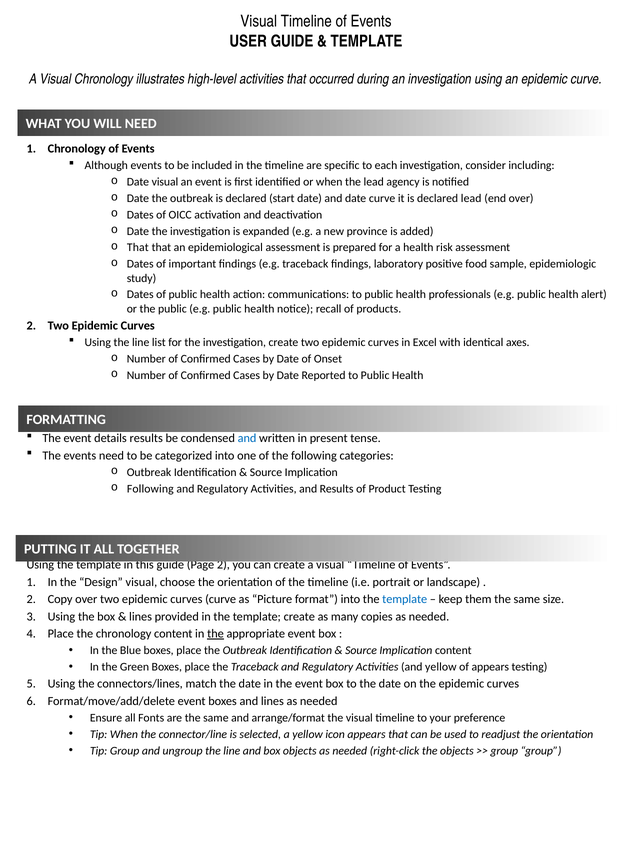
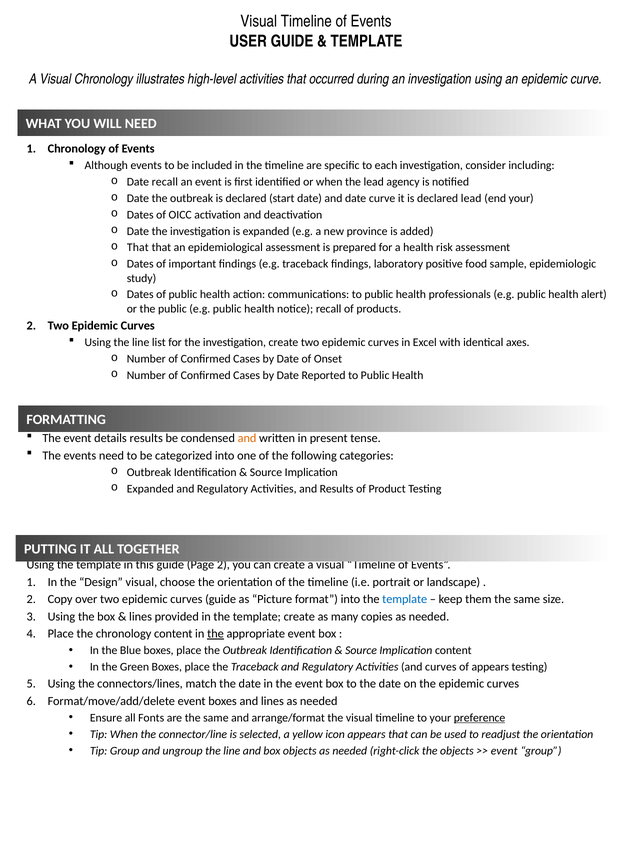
Date visual: visual -> recall (165, 182)
end over: over -> your (521, 198)
and colour: blue -> orange (247, 438)
Following: Following -> Expanded (150, 489)
curves curve: curve -> guide (221, 599)
and yellow: yellow -> curves (441, 667)
preference underline: none -> present (480, 718)
group: group -> event (504, 751)
